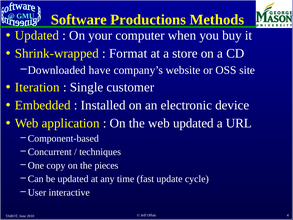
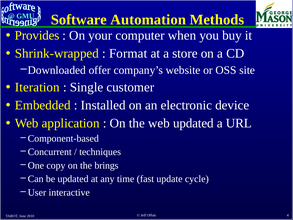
Productions: Productions -> Automation (148, 20)
Updated: Updated -> Provides (37, 35)
have: have -> offer (100, 70)
pieces: pieces -> brings (106, 165)
